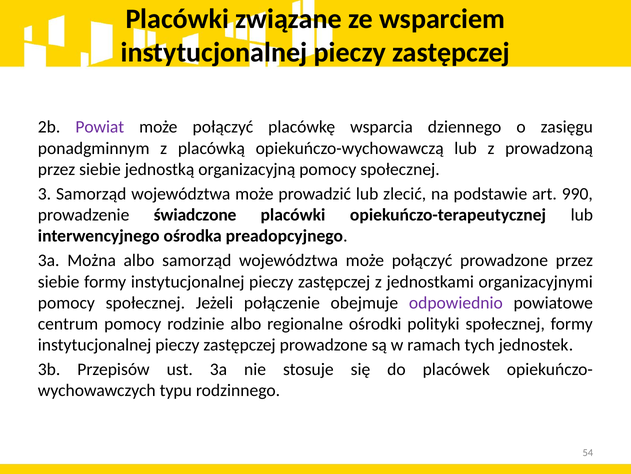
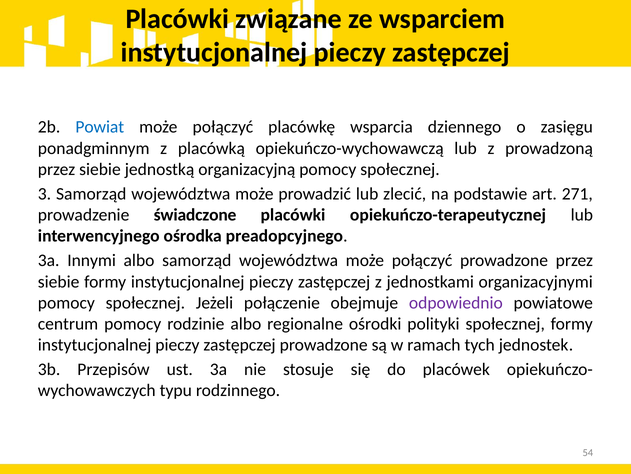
Powiat colour: purple -> blue (100, 127)
990: 990 -> 271 (577, 194)
Można: Można -> Innymi (92, 260)
